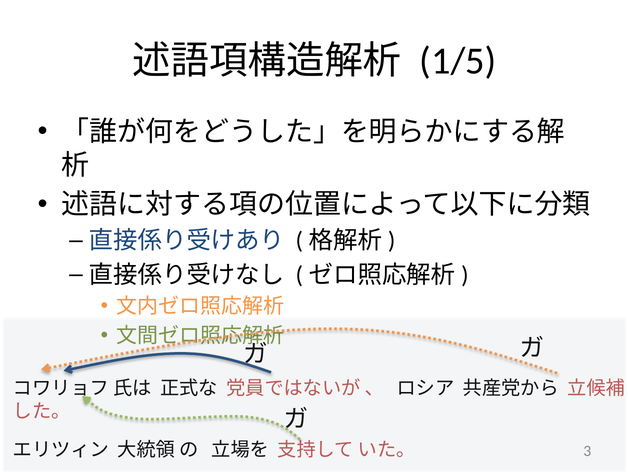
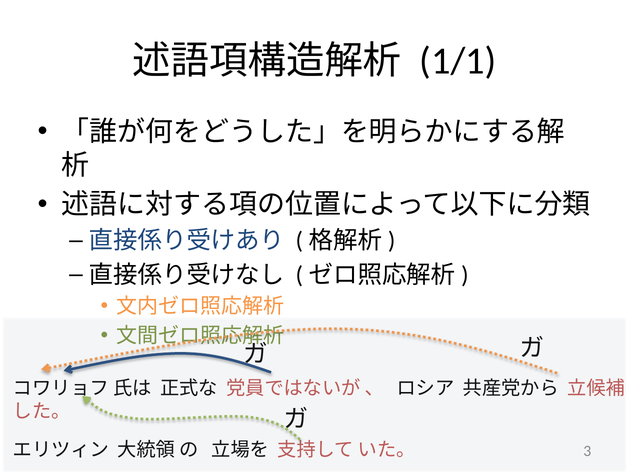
1/5: 1/5 -> 1/1 (458, 61)
